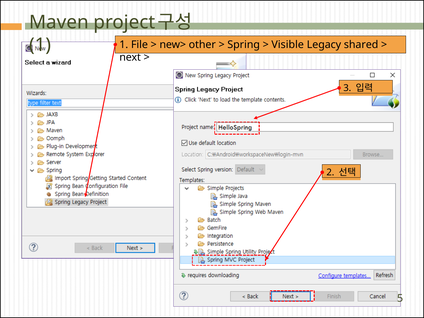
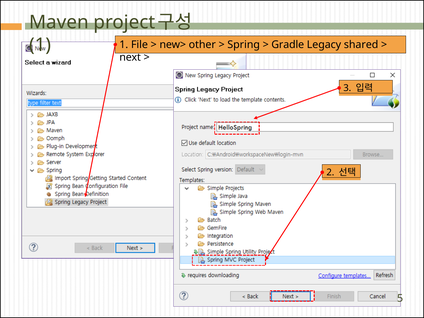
Visible: Visible -> Gradle (288, 45)
